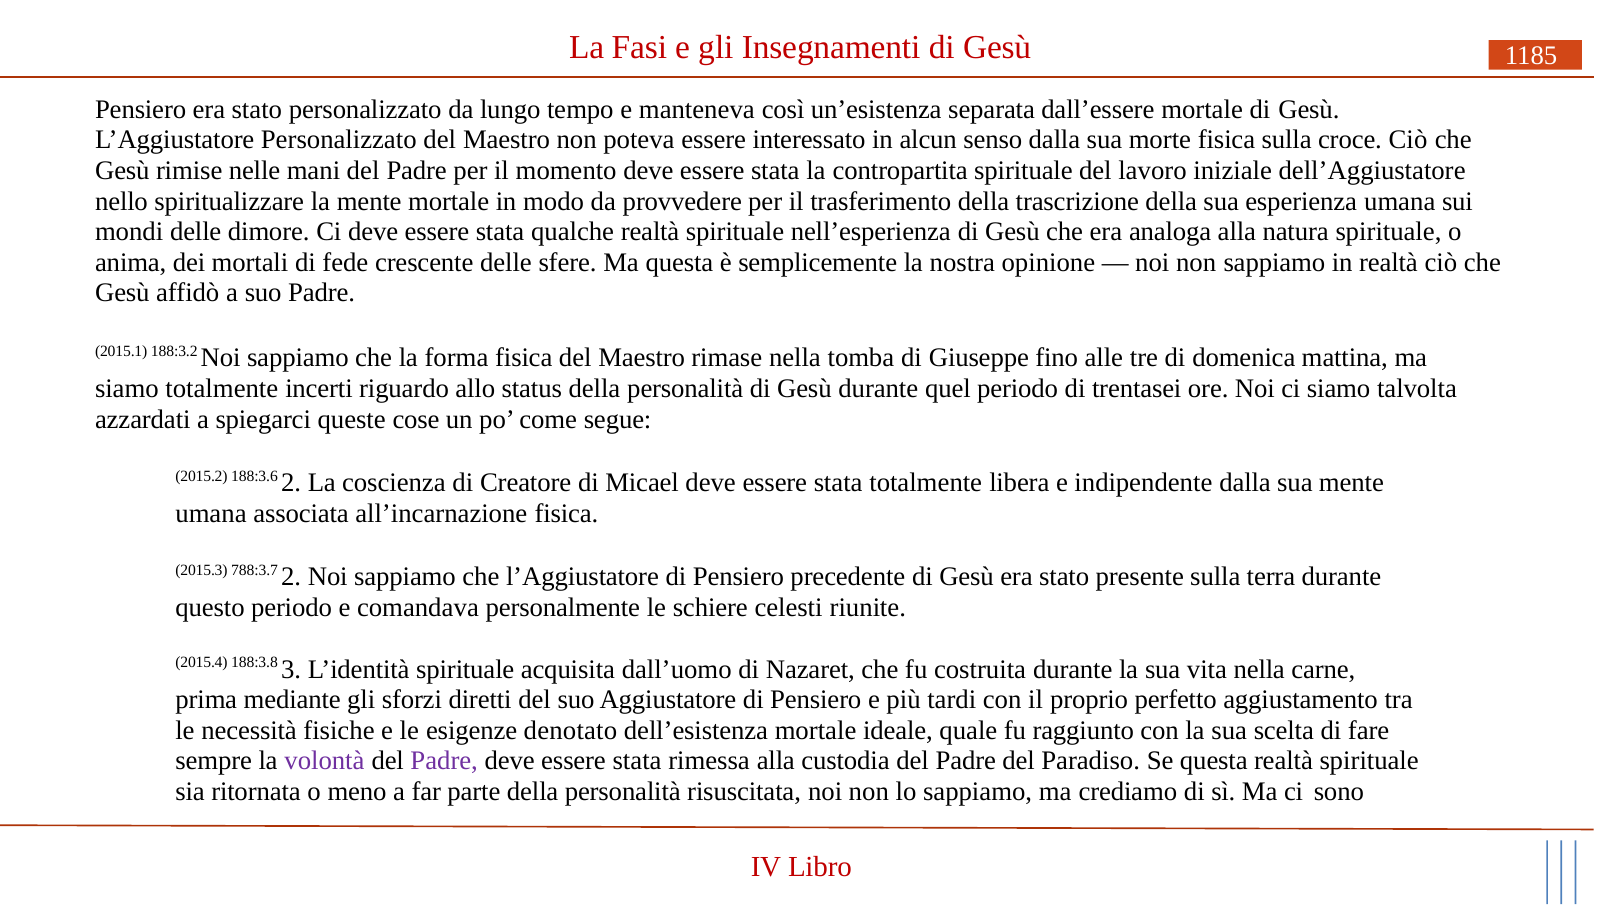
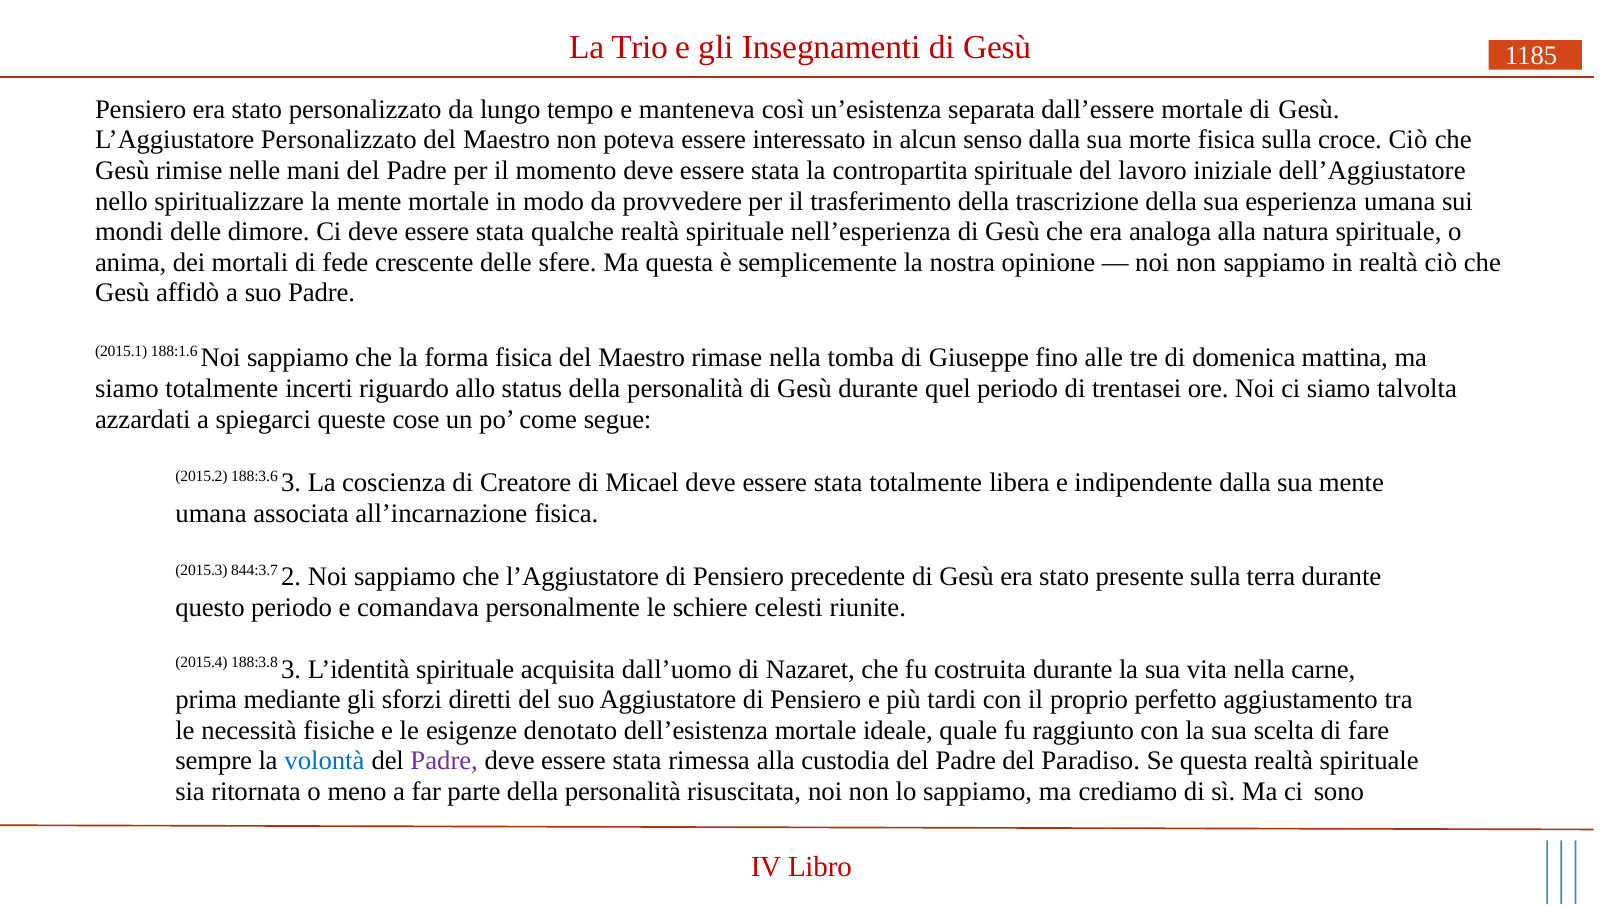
Fasi: Fasi -> Trio (640, 47)
188:3.2: 188:3.2 -> 188:1.6 (174, 351)
188:3.6 2: 2 -> 3 (291, 483)
788:3.7: 788:3.7 -> 844:3.7 (255, 570)
volontà colour: purple -> blue (324, 761)
